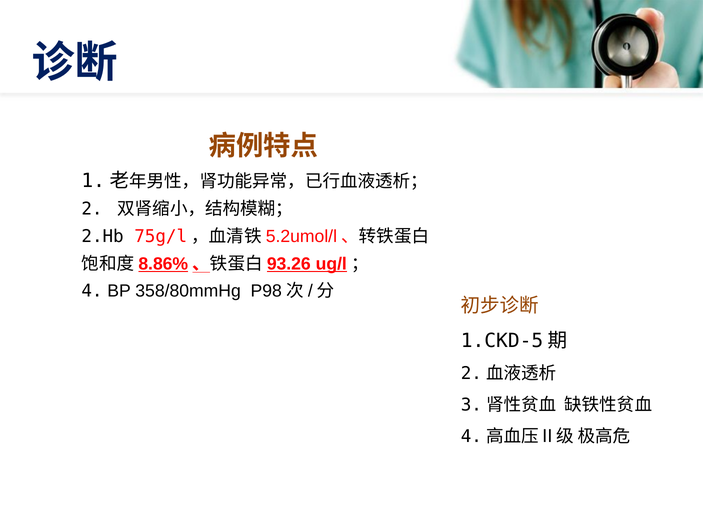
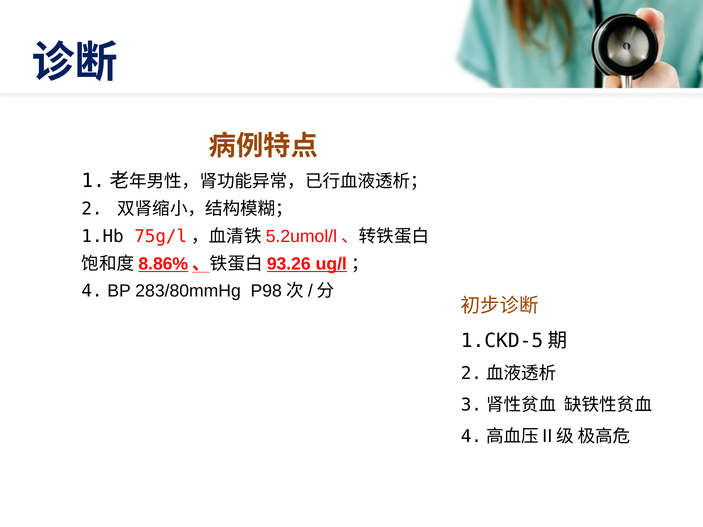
2.Hb: 2.Hb -> 1.Hb (103, 237)
358/80mmHg: 358/80mmHg -> 283/80mmHg (188, 291)
